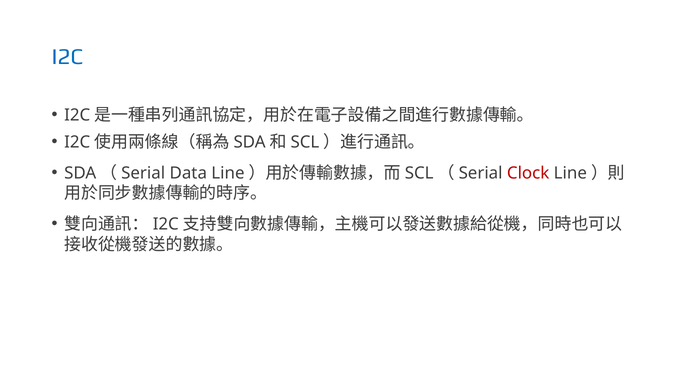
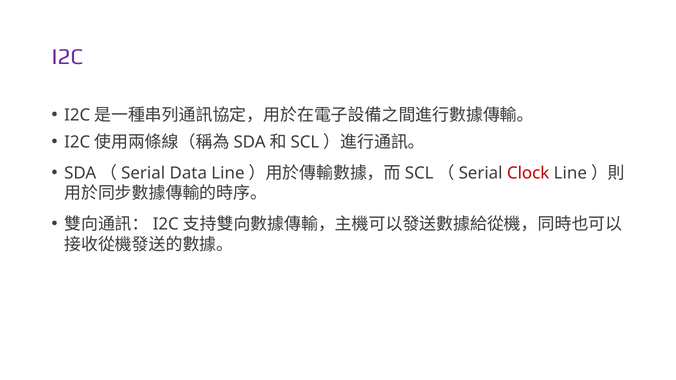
I2C colour: blue -> purple (67, 57)
